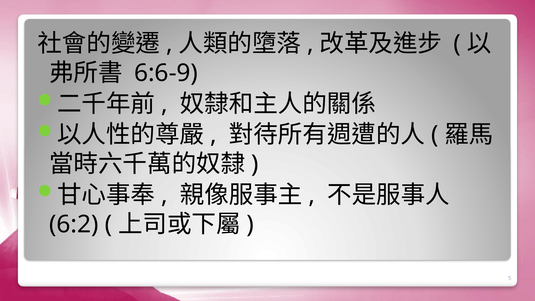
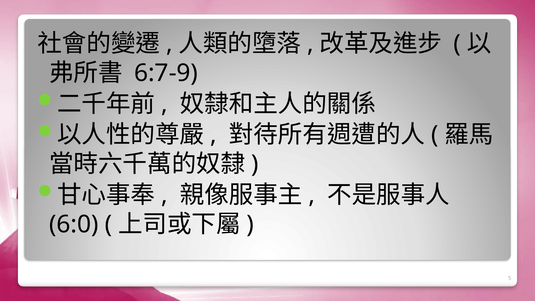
6:6-9: 6:6-9 -> 6:7-9 (166, 73)
6:2: 6:2 -> 6:0 (74, 224)
